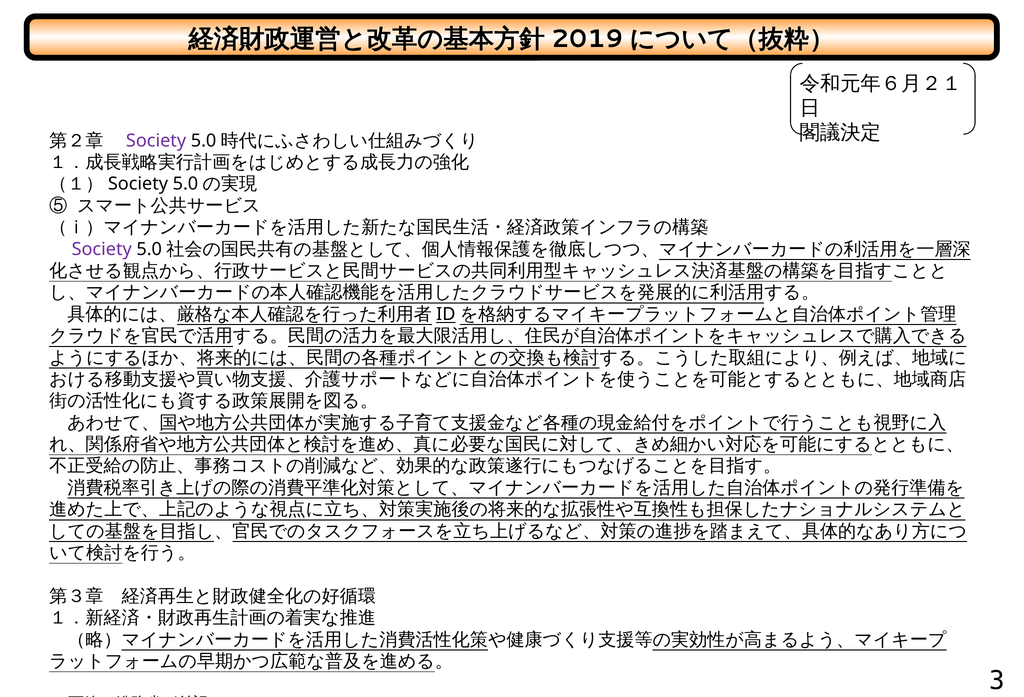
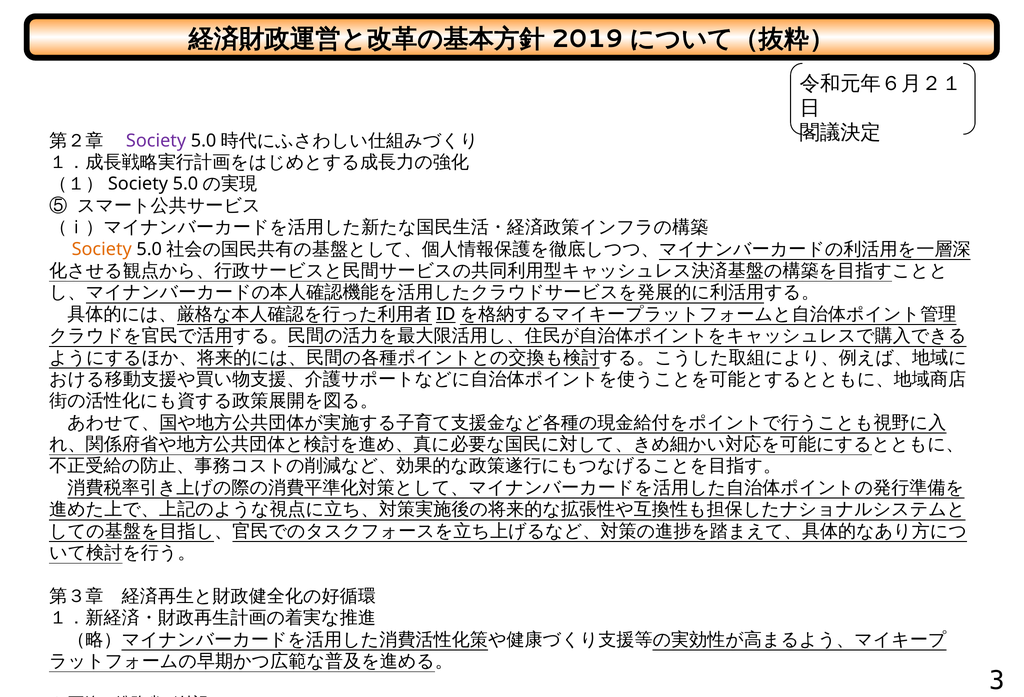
Society colour: purple -> orange (102, 249)
